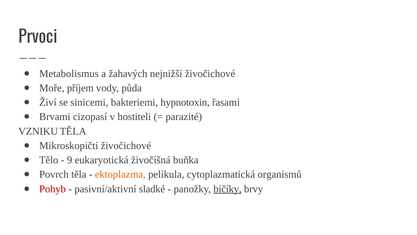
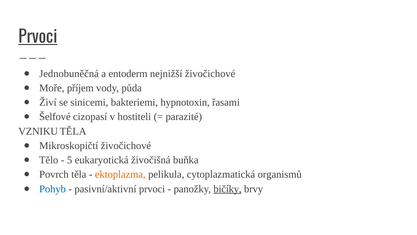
Prvoci underline: none -> present (38, 37)
Metabolismus: Metabolismus -> Jednobuněčná (69, 73)
žahavých: žahavých -> entoderm (128, 73)
Brvami: Brvami -> Šelfové (55, 117)
9: 9 -> 5 (70, 160)
Pohyb colour: red -> blue (53, 189)
pasivní/aktivní sladké: sladké -> prvoci (152, 189)
